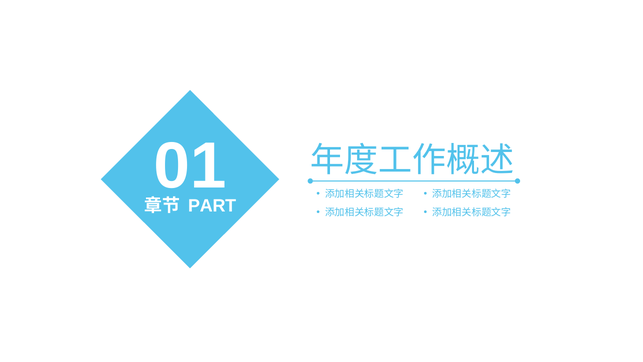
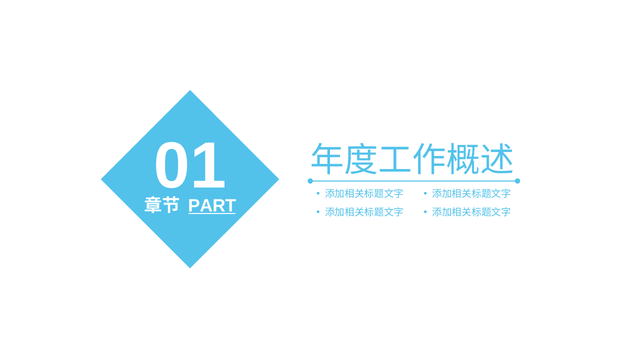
PART underline: none -> present (212, 206)
